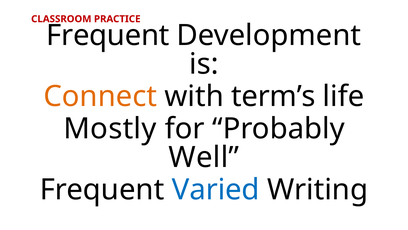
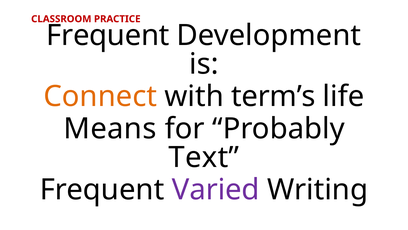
Mostly: Mostly -> Means (110, 129)
Well: Well -> Text (204, 157)
Varied colour: blue -> purple (216, 189)
